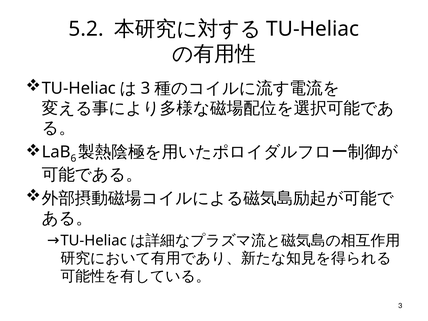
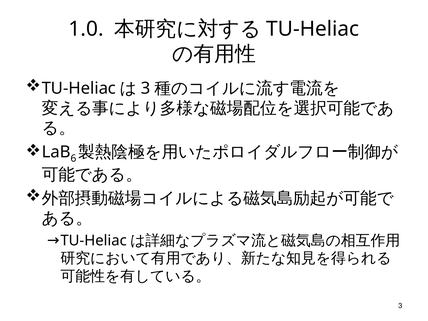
5.2: 5.2 -> 1.0 (86, 29)
